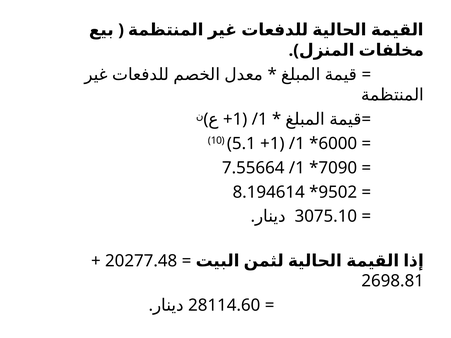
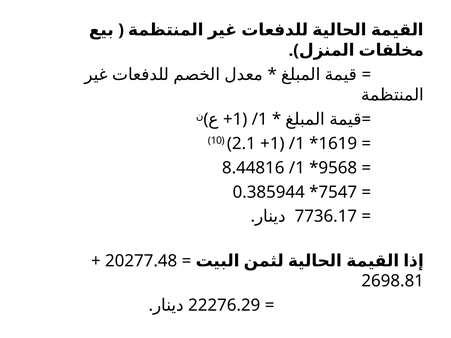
5.1: 5.1 -> 2.1 (244, 144)
6000: 6000 -> 1619 (338, 144)
7.55664: 7.55664 -> 8.44816 (253, 168)
7090: 7090 -> 9568 (338, 168)
8.194614: 8.194614 -> 0.385944 (269, 192)
9502: 9502 -> 7547 (338, 192)
3075.10: 3075.10 -> 7736.17 (326, 217)
28114.60: 28114.60 -> 22276.29 (224, 306)
